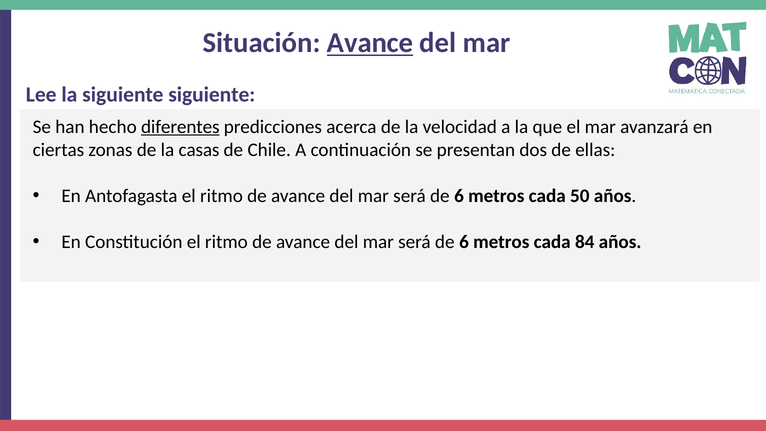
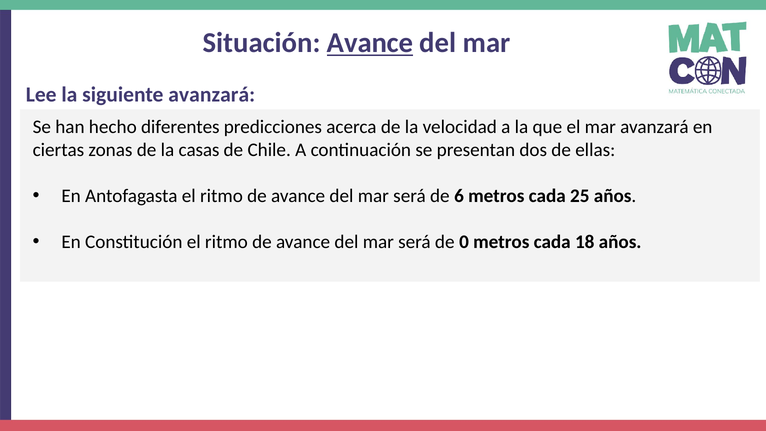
siguiente siguiente: siguiente -> avanzará (212, 95)
diferentes underline: present -> none (180, 127)
50: 50 -> 25 (580, 196)
6: 6 -> 0 (464, 242)
84: 84 -> 18 (585, 242)
